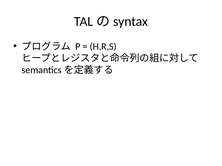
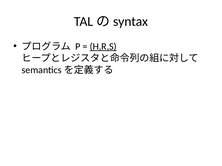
H,R,S underline: none -> present (103, 47)
